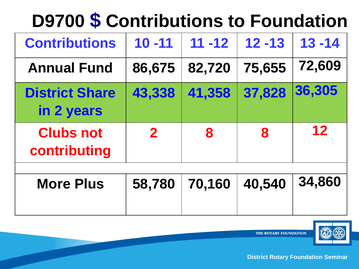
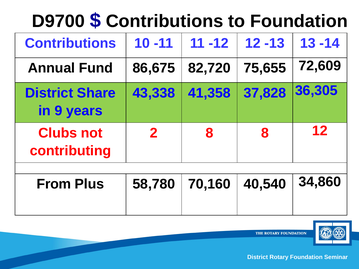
in 2: 2 -> 9 (58, 111)
More: More -> From (54, 184)
